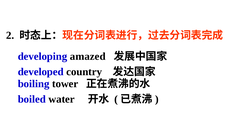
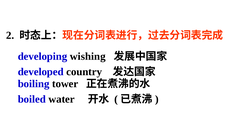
amazed: amazed -> wishing (88, 57)
